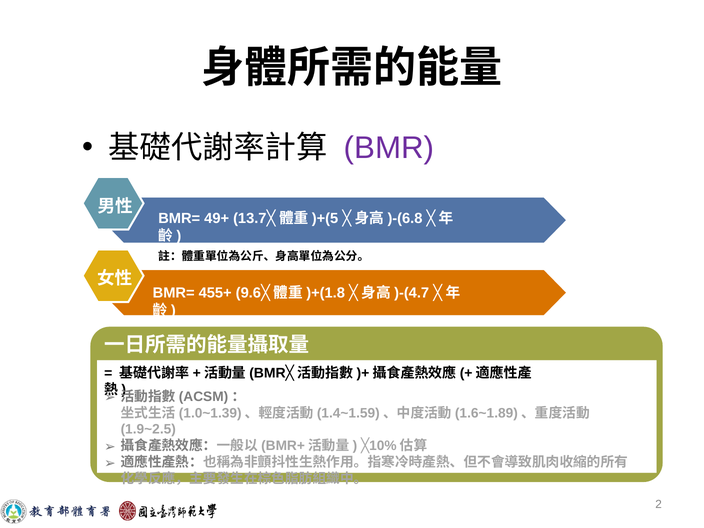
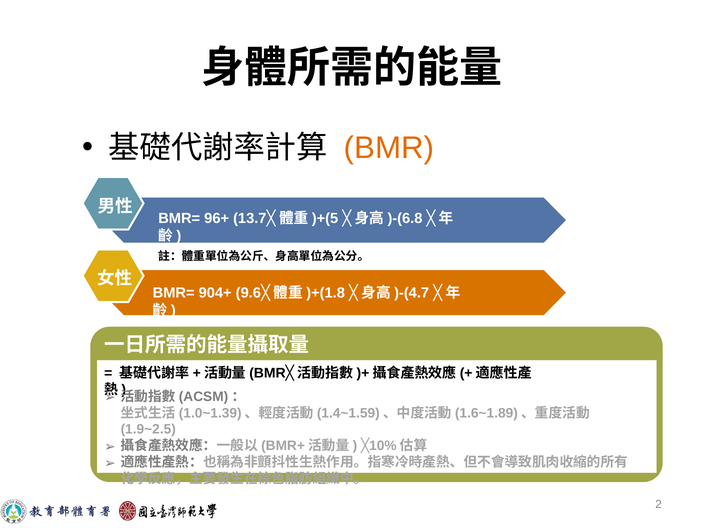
BMR colour: purple -> orange (389, 148)
49+: 49+ -> 96+ (217, 219)
455+: 455+ -> 904+ (215, 293)
